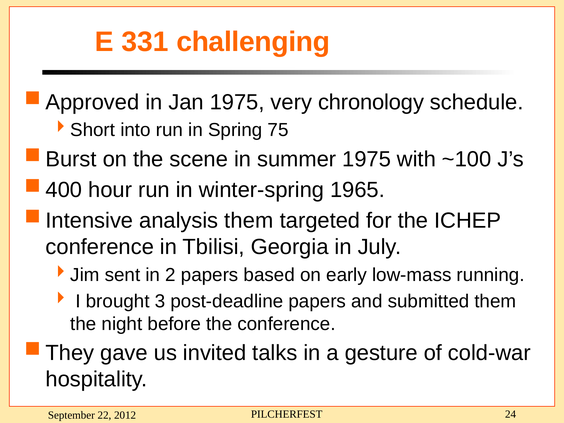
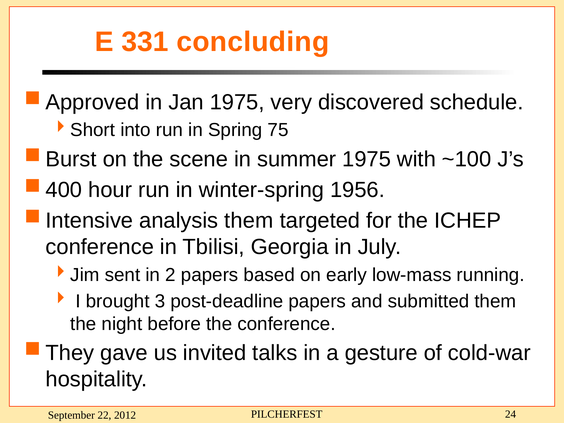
challenging: challenging -> concluding (253, 42)
chronology: chronology -> discovered (371, 102)
1965: 1965 -> 1956 (358, 190)
